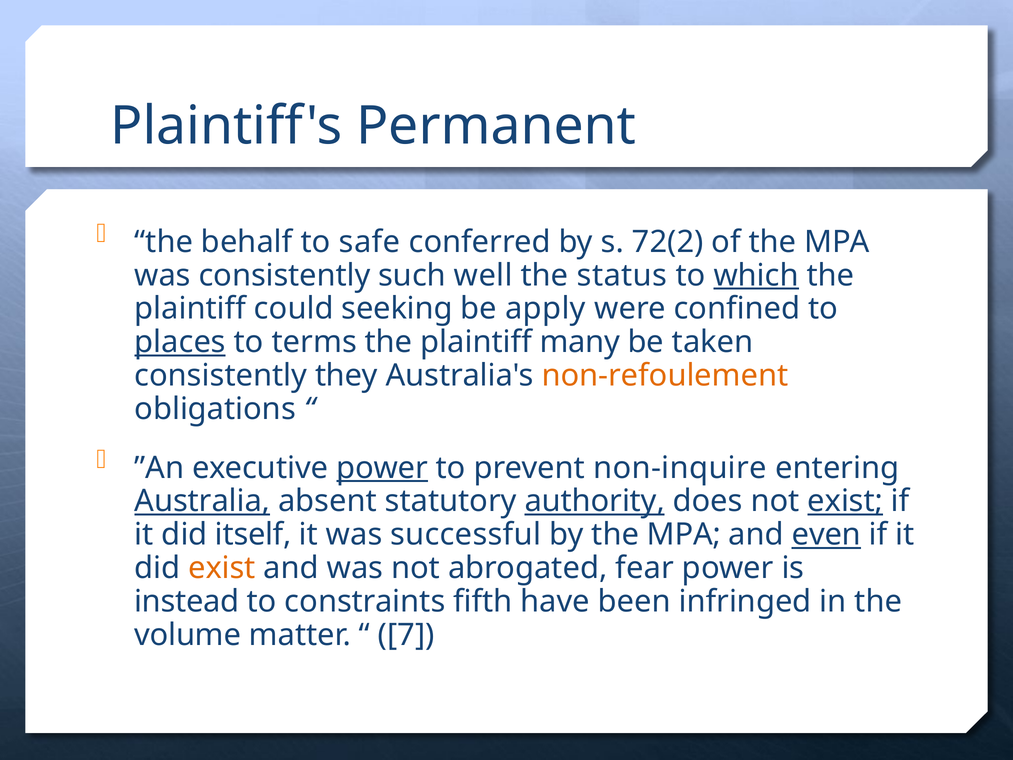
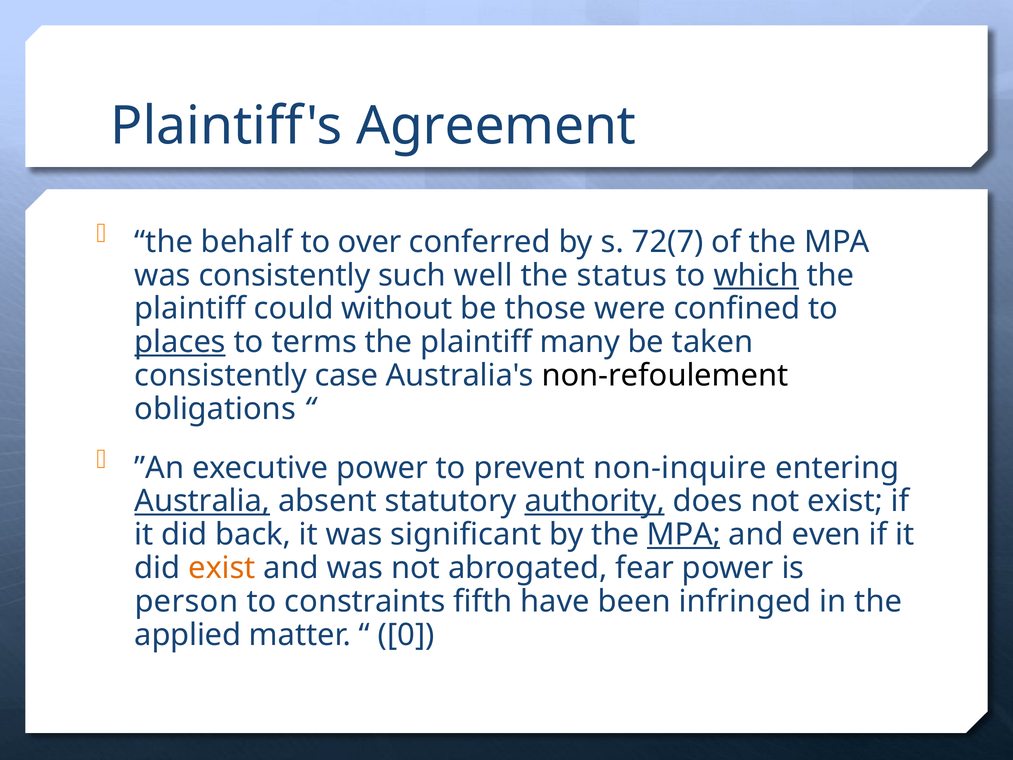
Permanent: Permanent -> Agreement (496, 126)
safe: safe -> over (370, 242)
72(2: 72(2 -> 72(7 (668, 242)
seeking: seeking -> without (397, 309)
apply: apply -> those (546, 309)
they: they -> case (346, 375)
non-refoulement colour: orange -> black (665, 375)
power underline: present -> none (382, 468)
exist underline: present -> none (845, 501)
itself: itself -> back (253, 534)
successful: successful -> significant (466, 534)
MPA underline: none -> present (684, 534)
even underline: present -> none (826, 534)
instead: instead -> person (186, 601)
volume: volume -> applied (188, 635)
7: 7 -> 0 (406, 635)
